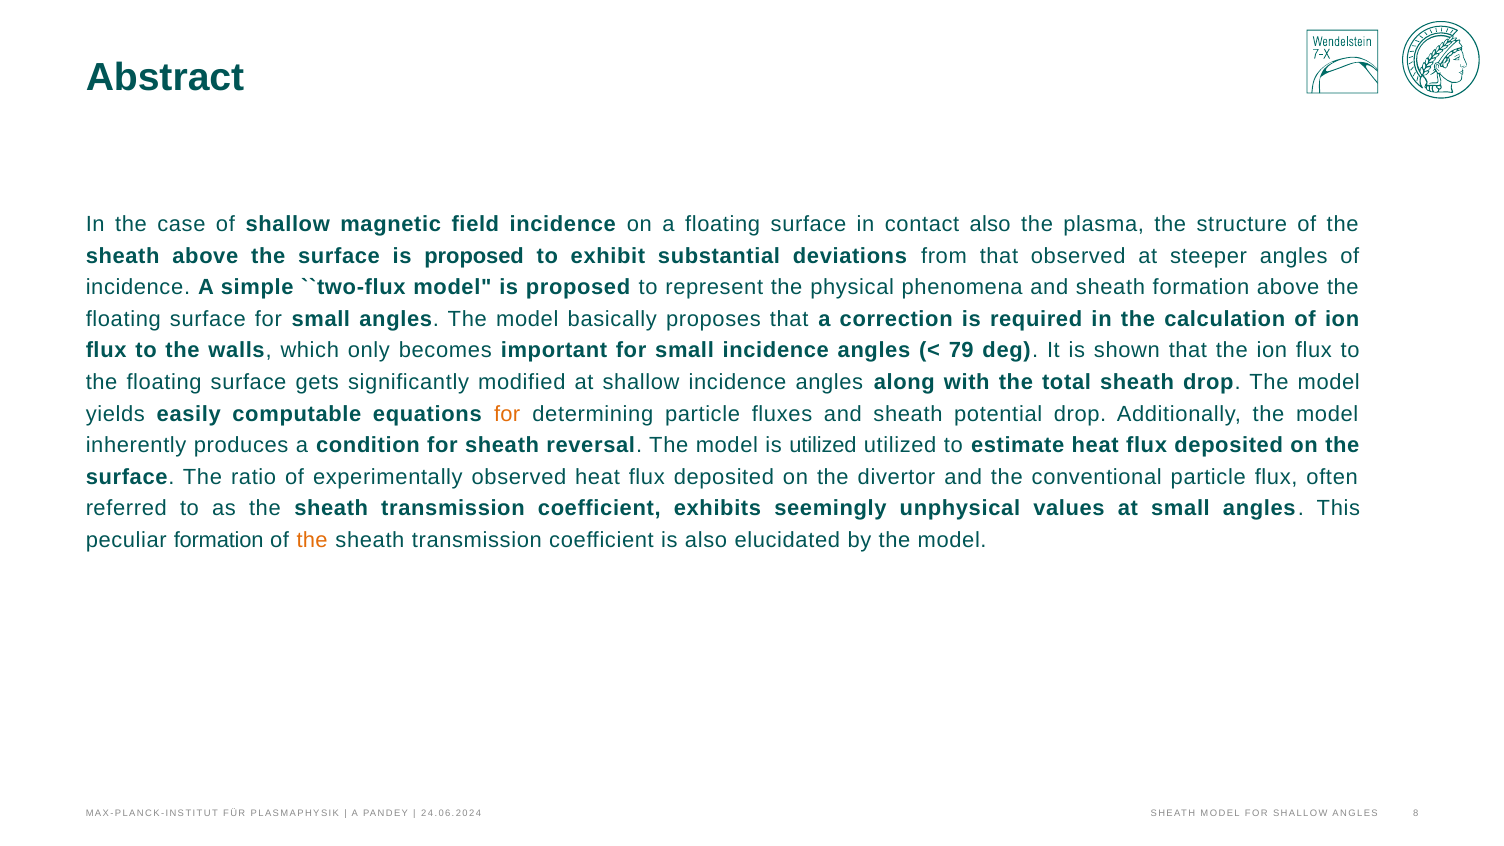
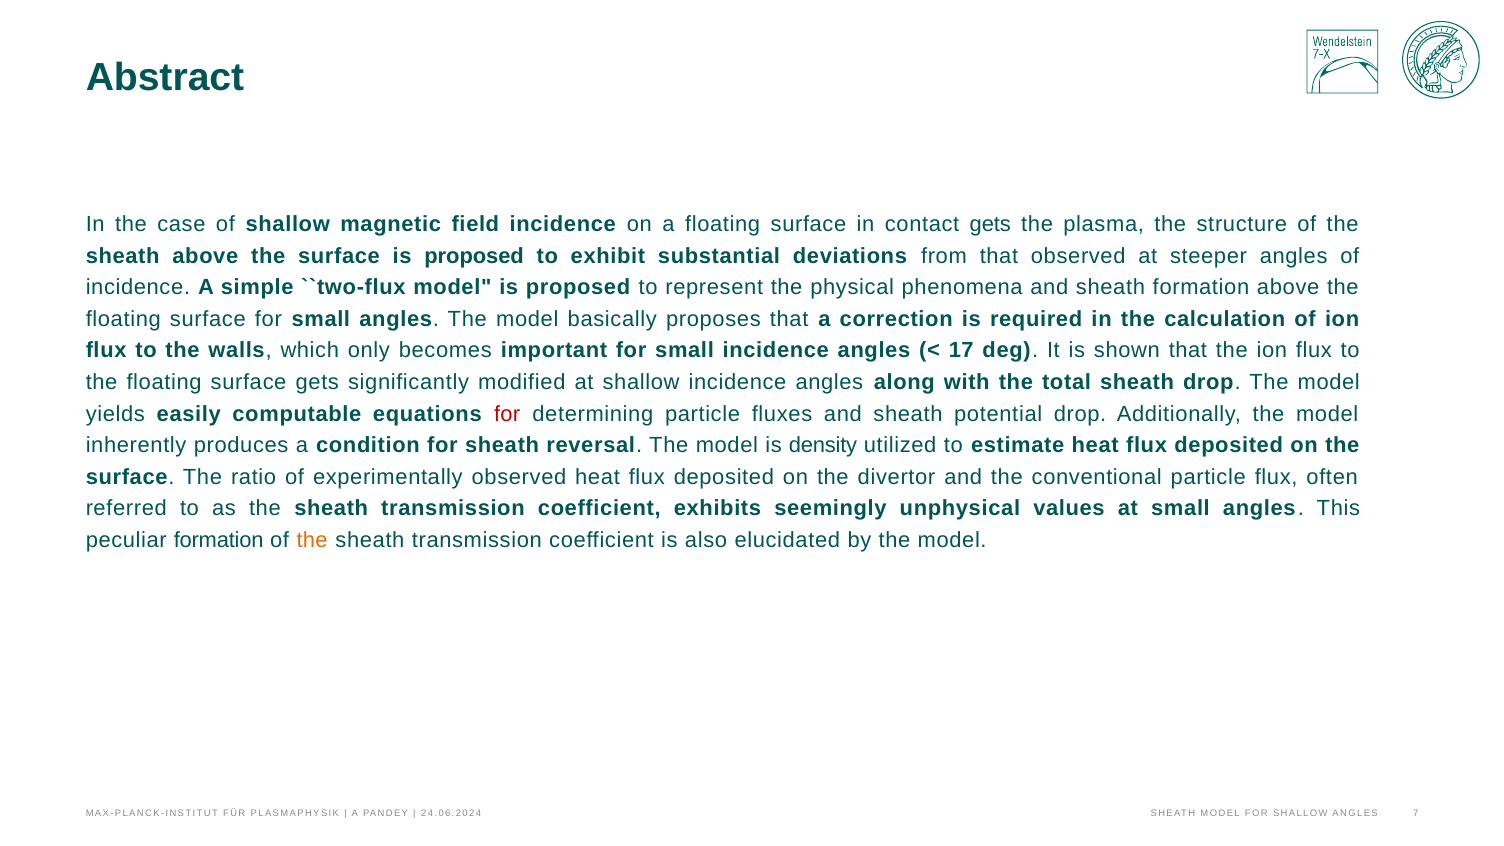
contact also: also -> gets (990, 224)
79: 79 -> 17 (961, 351)
for colour: orange -> red (507, 414)
is utilized: utilized -> density (823, 446)
8: 8 -> 7 (1416, 813)
